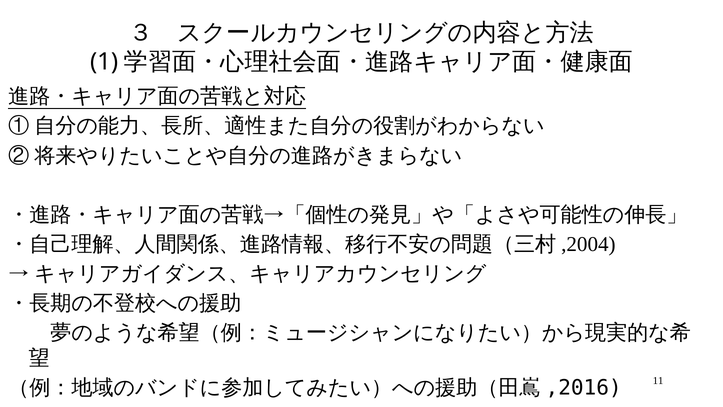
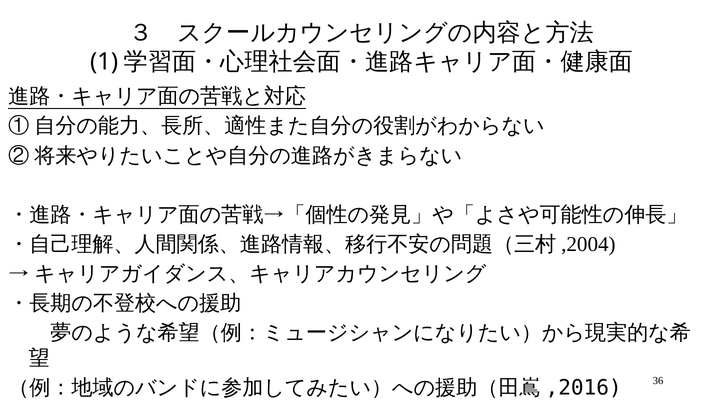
11: 11 -> 36 (658, 380)
